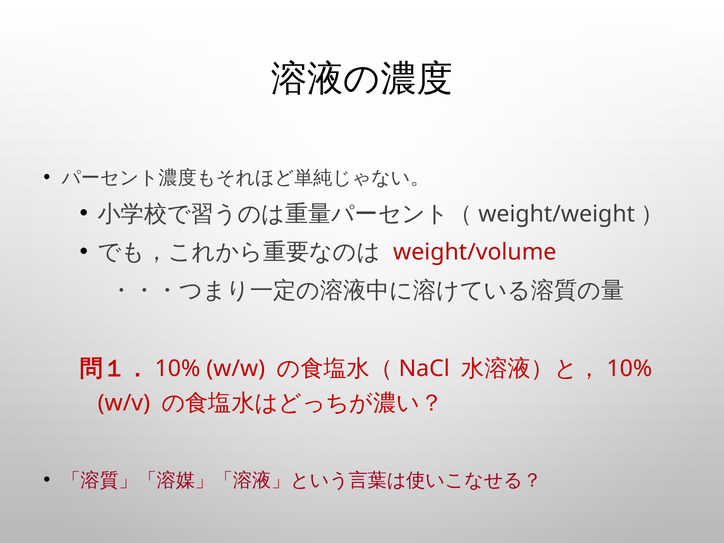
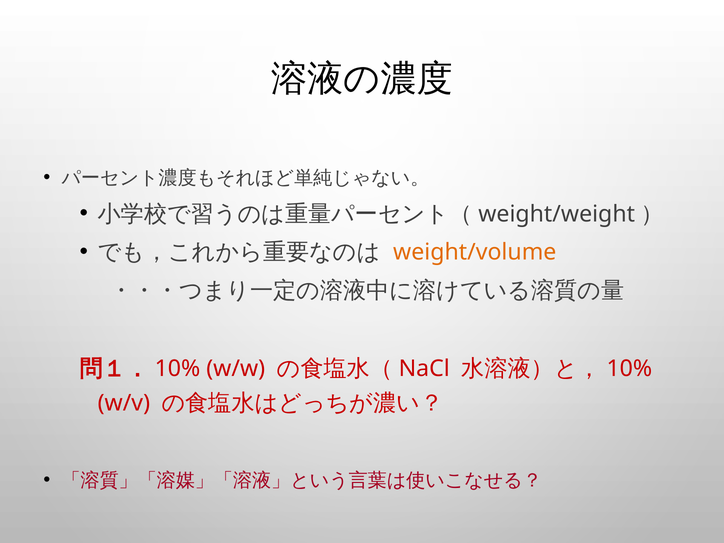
weight/volume colour: red -> orange (475, 252)
